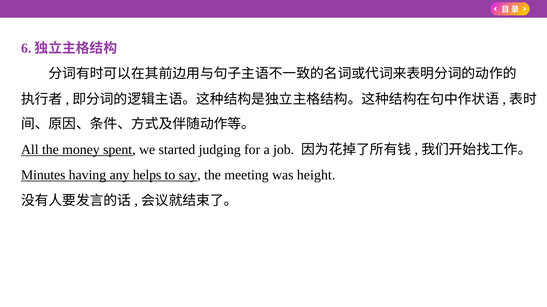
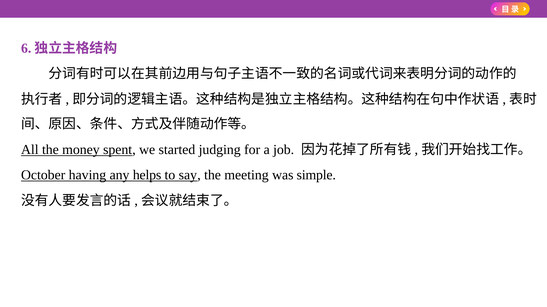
Minutes: Minutes -> October (43, 175)
height: height -> simple (316, 175)
